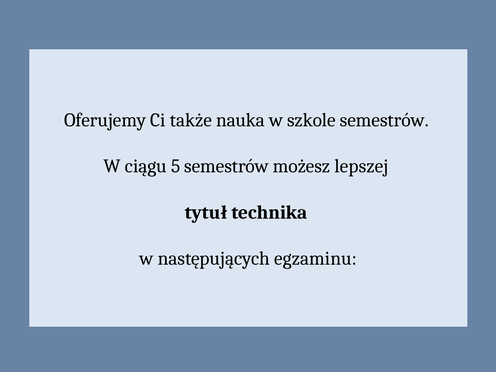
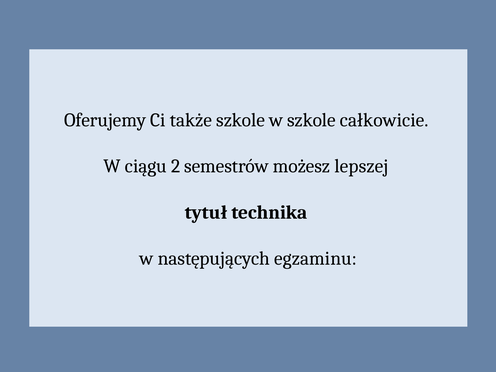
także nauka: nauka -> szkole (241, 120)
szkole semestrów: semestrów -> całkowicie (384, 120)
5: 5 -> 2 (176, 166)
